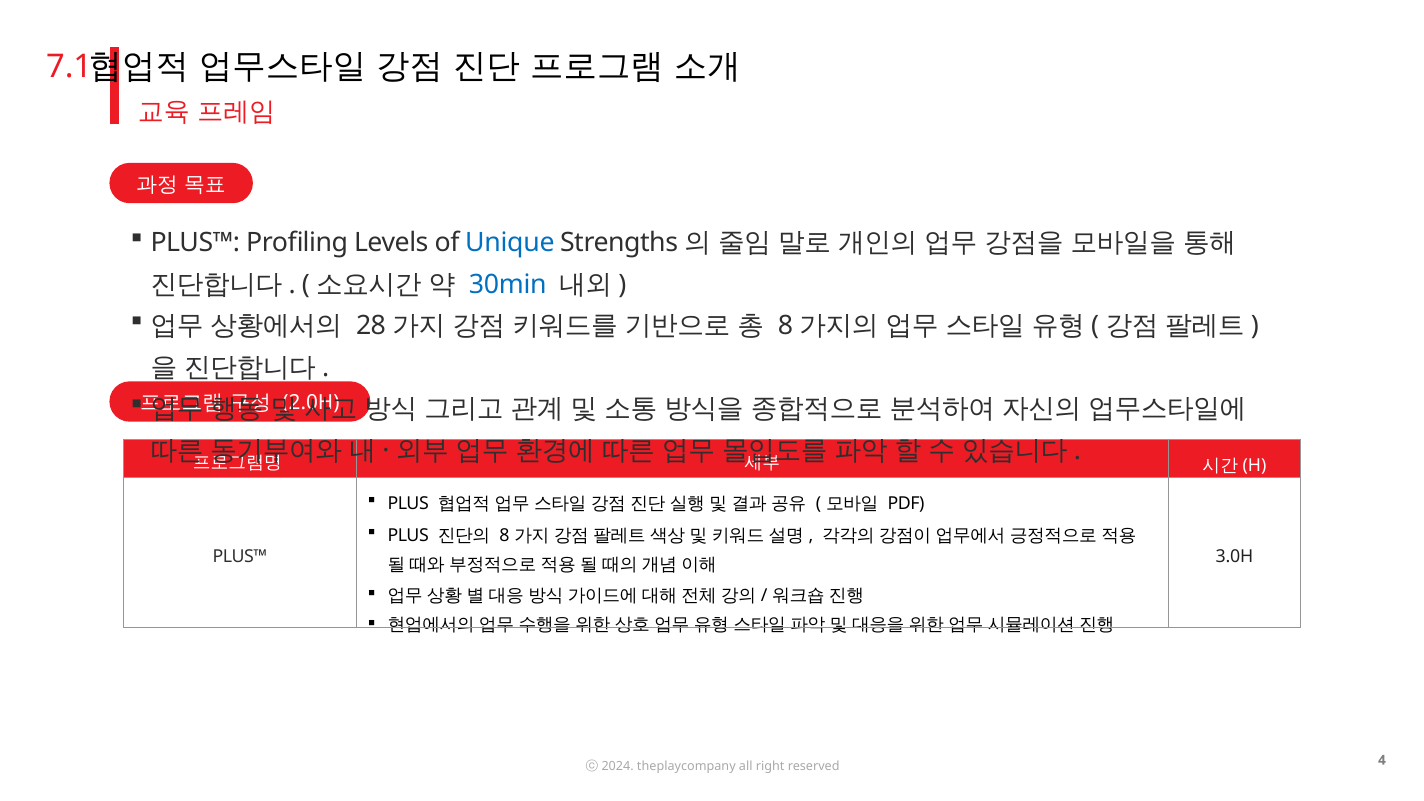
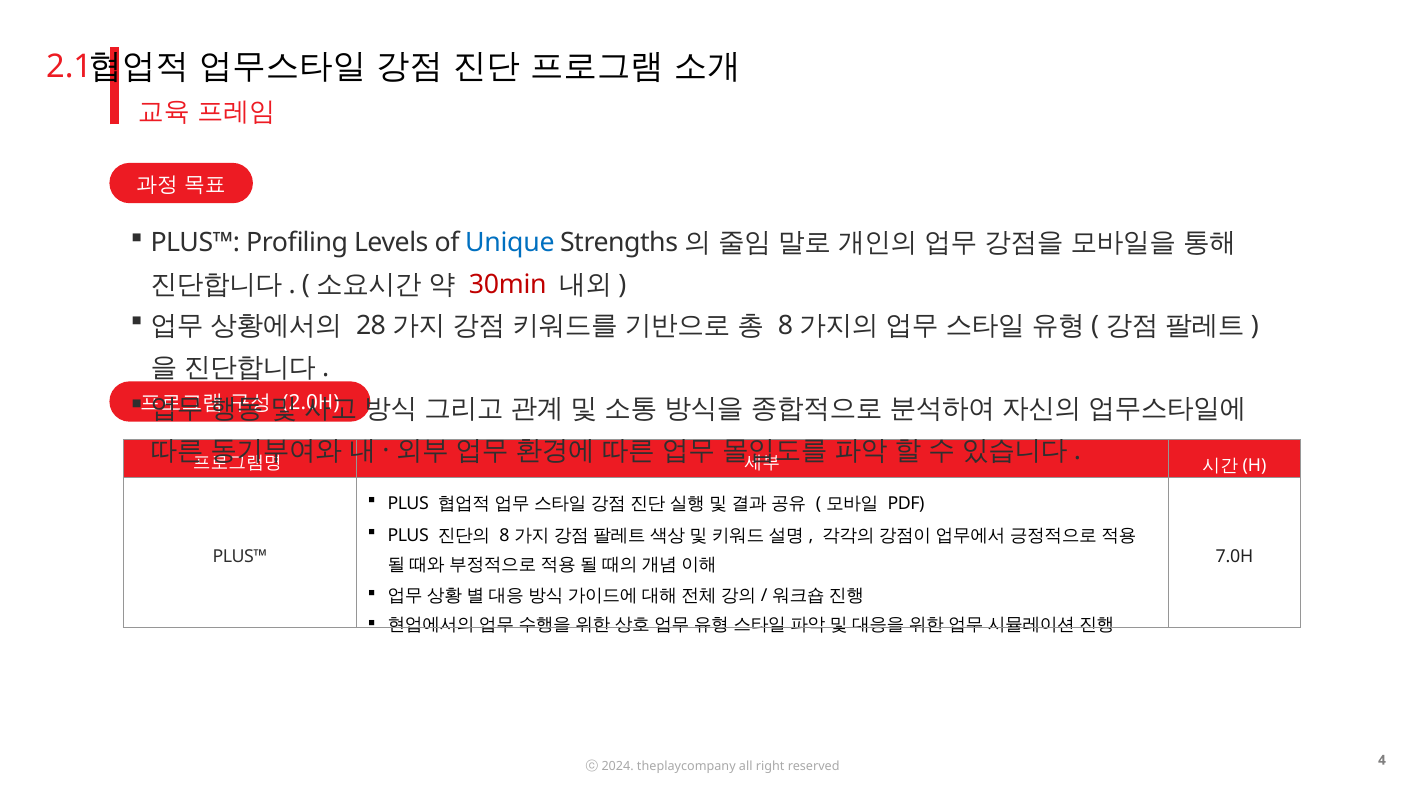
7.1: 7.1 -> 2.1 (69, 67)
30min colour: blue -> red (508, 284)
3.0H: 3.0H -> 7.0H (1235, 557)
